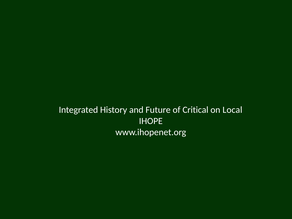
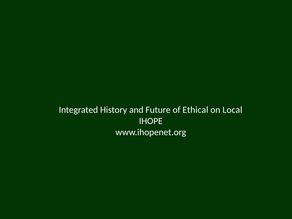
Critical: Critical -> Ethical (195, 110)
